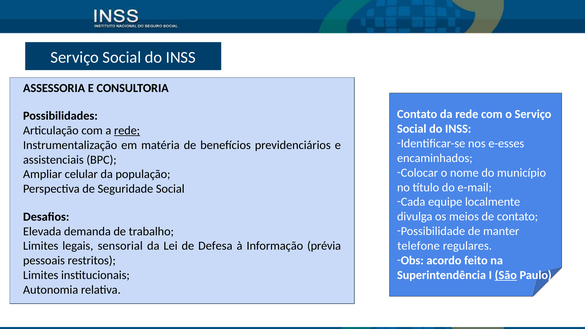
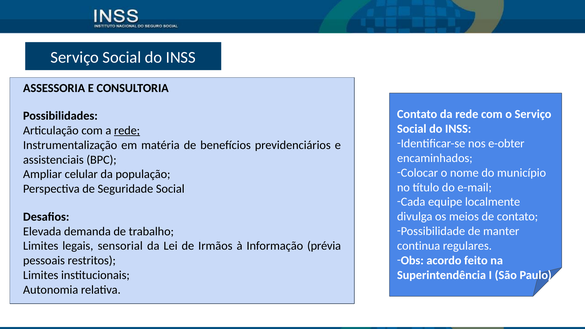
e-esses: e-esses -> e-obter (506, 143)
telefone: telefone -> continua (419, 246)
Defesa: Defesa -> Irmãos (215, 246)
São underline: present -> none (506, 275)
